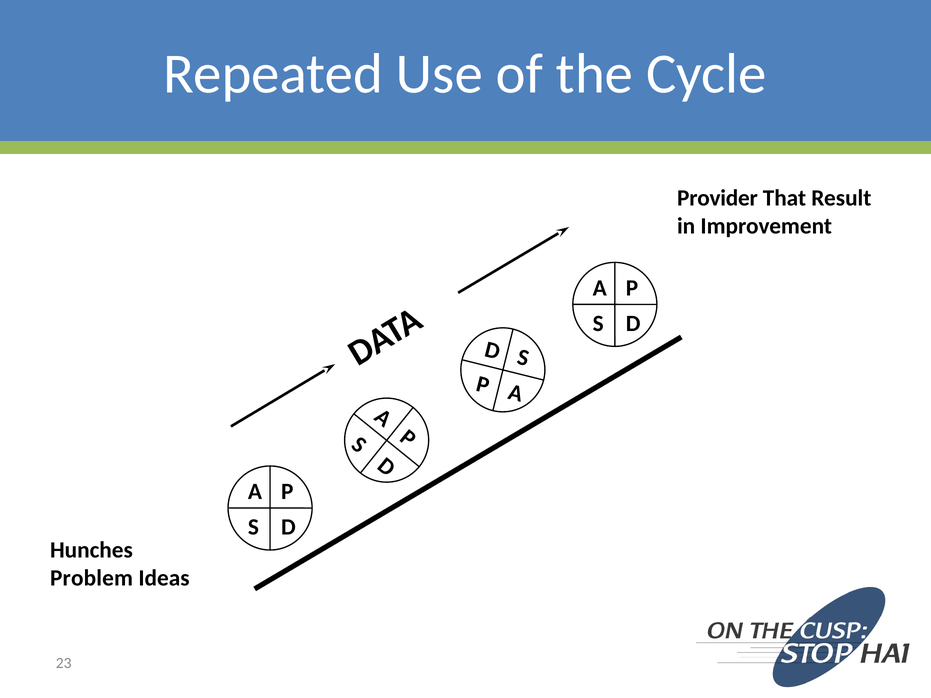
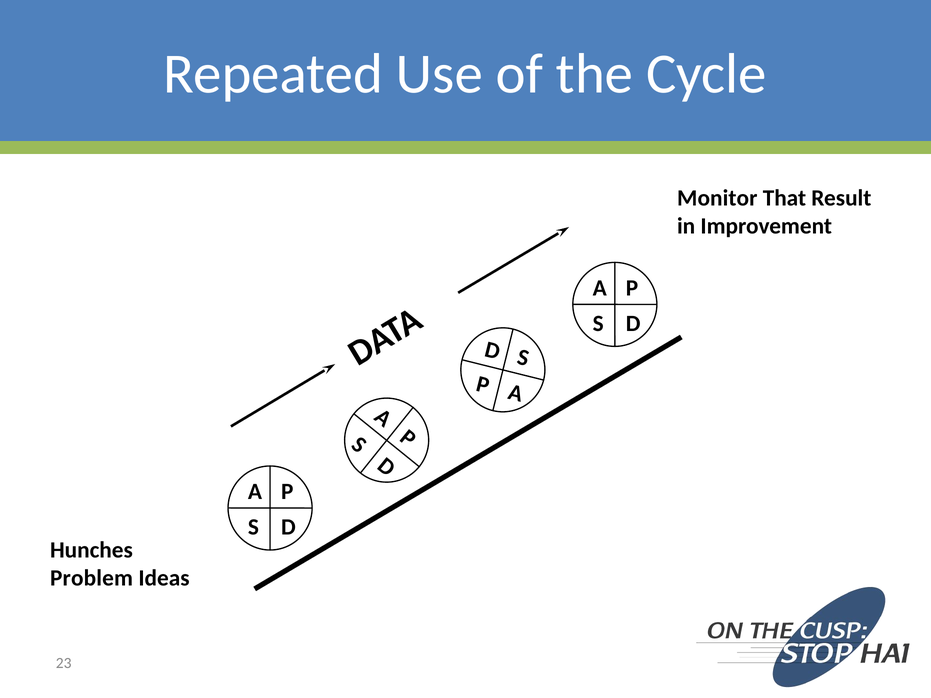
Provider: Provider -> Monitor (717, 198)
